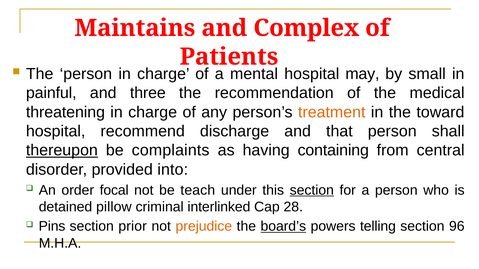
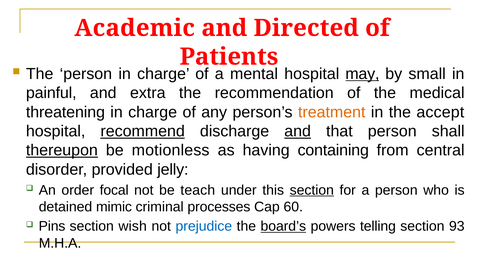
Maintains: Maintains -> Academic (135, 28)
Complex: Complex -> Directed (306, 28)
may underline: none -> present (362, 74)
three: three -> extra (148, 93)
toward: toward -> accept (440, 112)
recommend underline: none -> present (143, 131)
and underline: none -> present (298, 131)
complaints: complaints -> motionless (171, 151)
into: into -> jelly (173, 170)
pillow: pillow -> mimic (114, 207)
interlinked: interlinked -> processes (219, 207)
28: 28 -> 60 (293, 207)
prior: prior -> wish (133, 227)
prejudice colour: orange -> blue (204, 227)
96: 96 -> 93 (457, 227)
